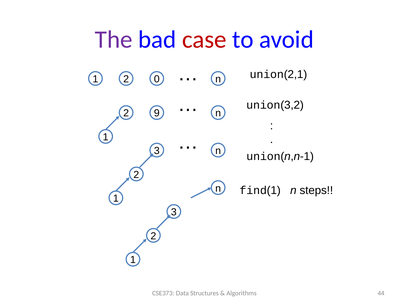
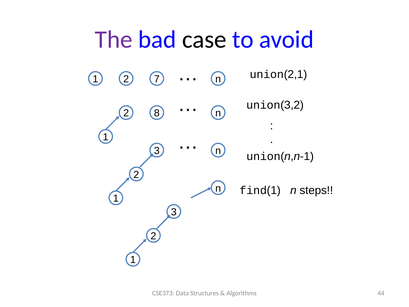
case colour: red -> black (204, 40)
0: 0 -> 7 (157, 79)
9: 9 -> 8 (157, 113)
